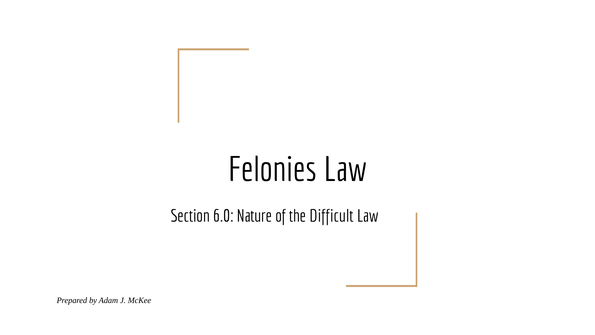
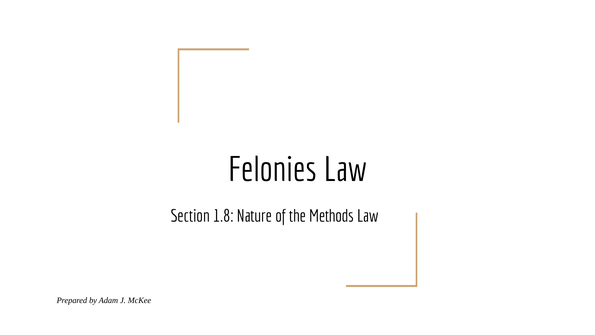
6.0: 6.0 -> 1.8 (223, 216)
Difficult: Difficult -> Methods (332, 216)
